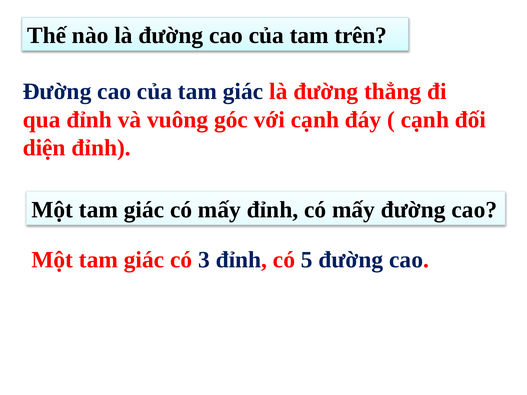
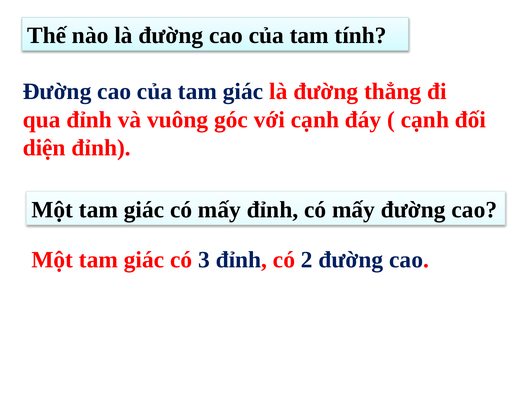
trên: trên -> tính (361, 36)
5: 5 -> 2 (307, 260)
